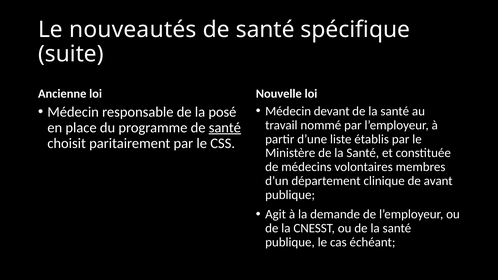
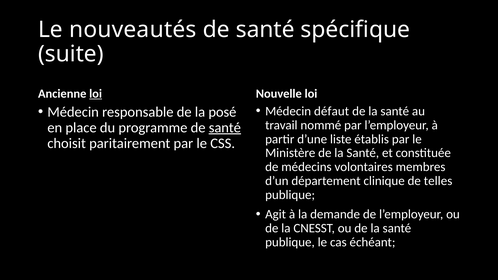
loi underline: none -> present (96, 94)
devant: devant -> défaut (332, 111)
avant: avant -> telles (438, 181)
